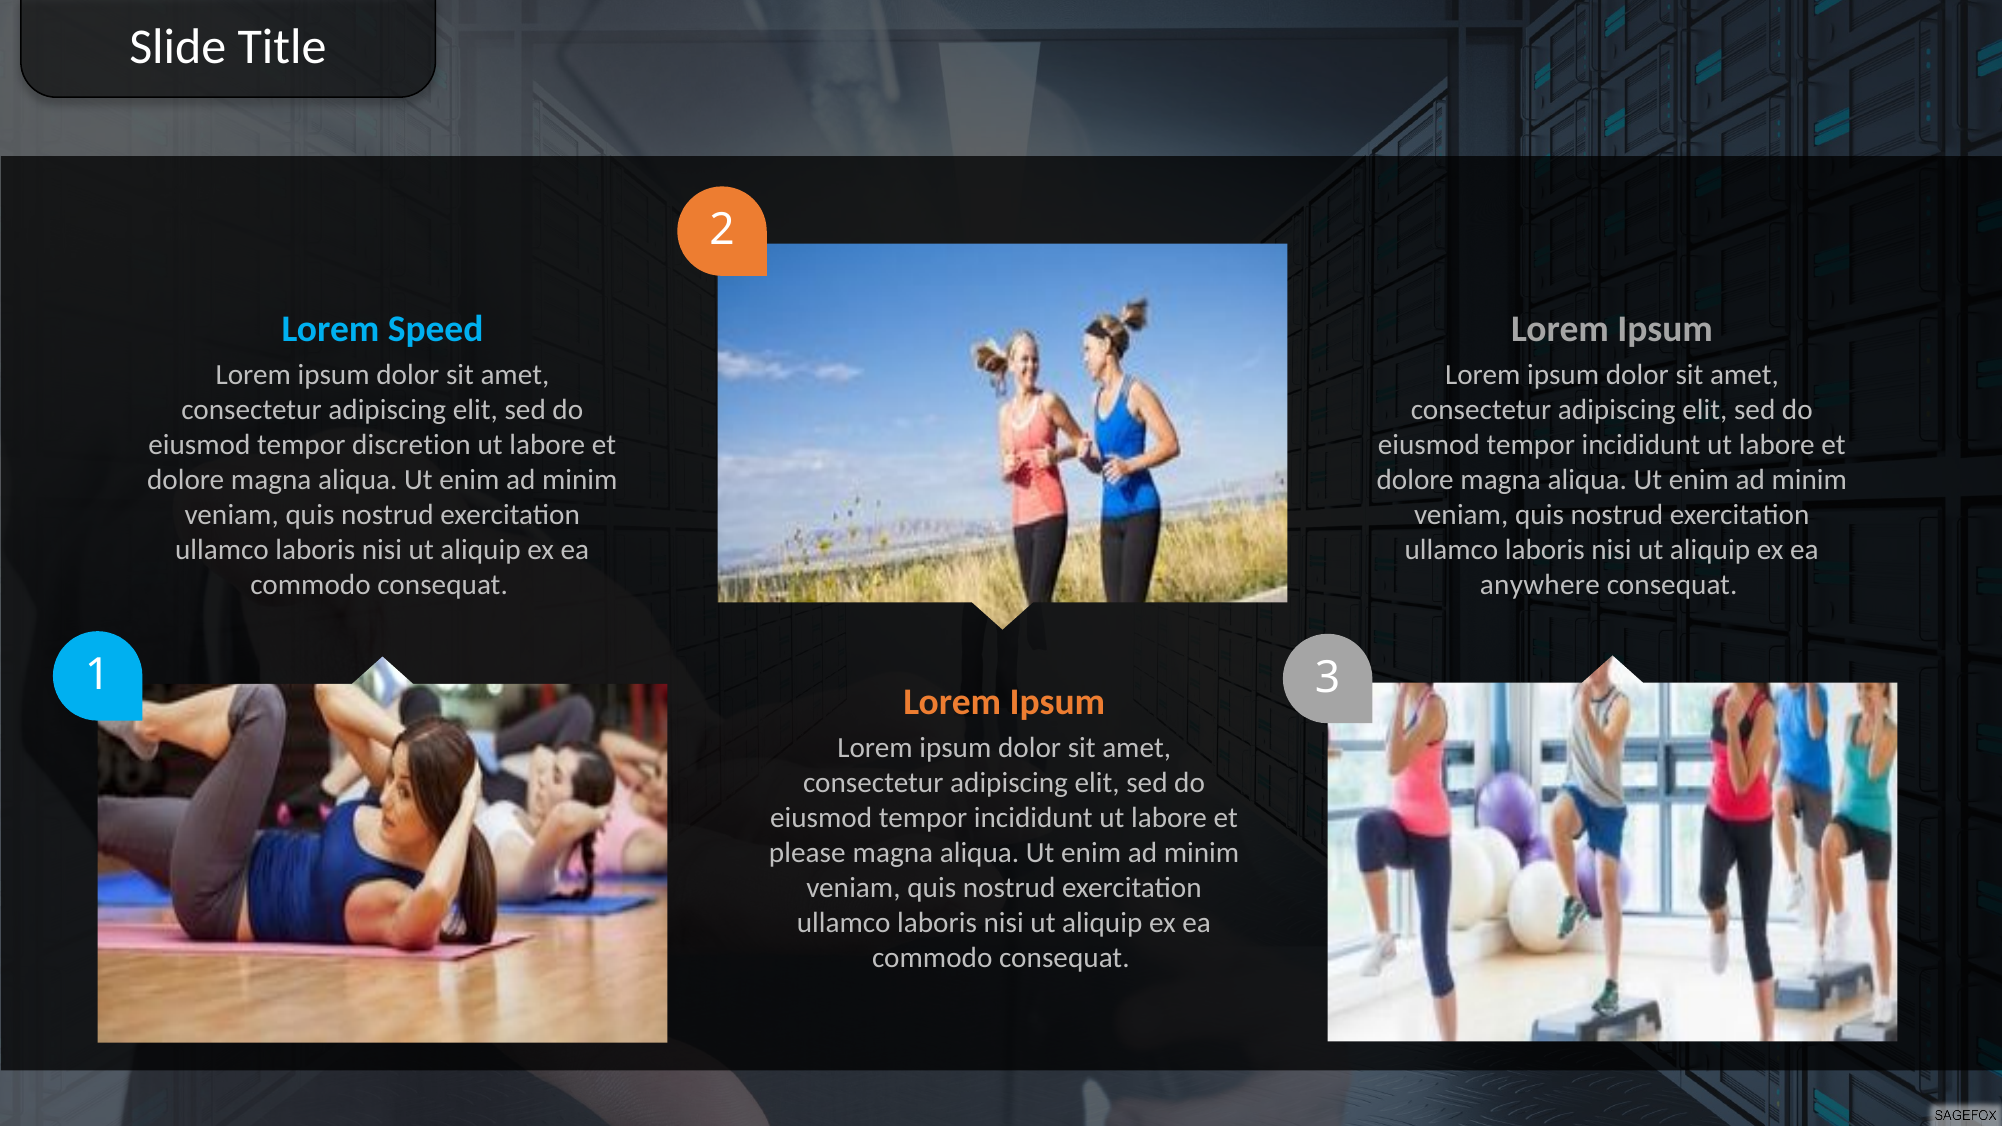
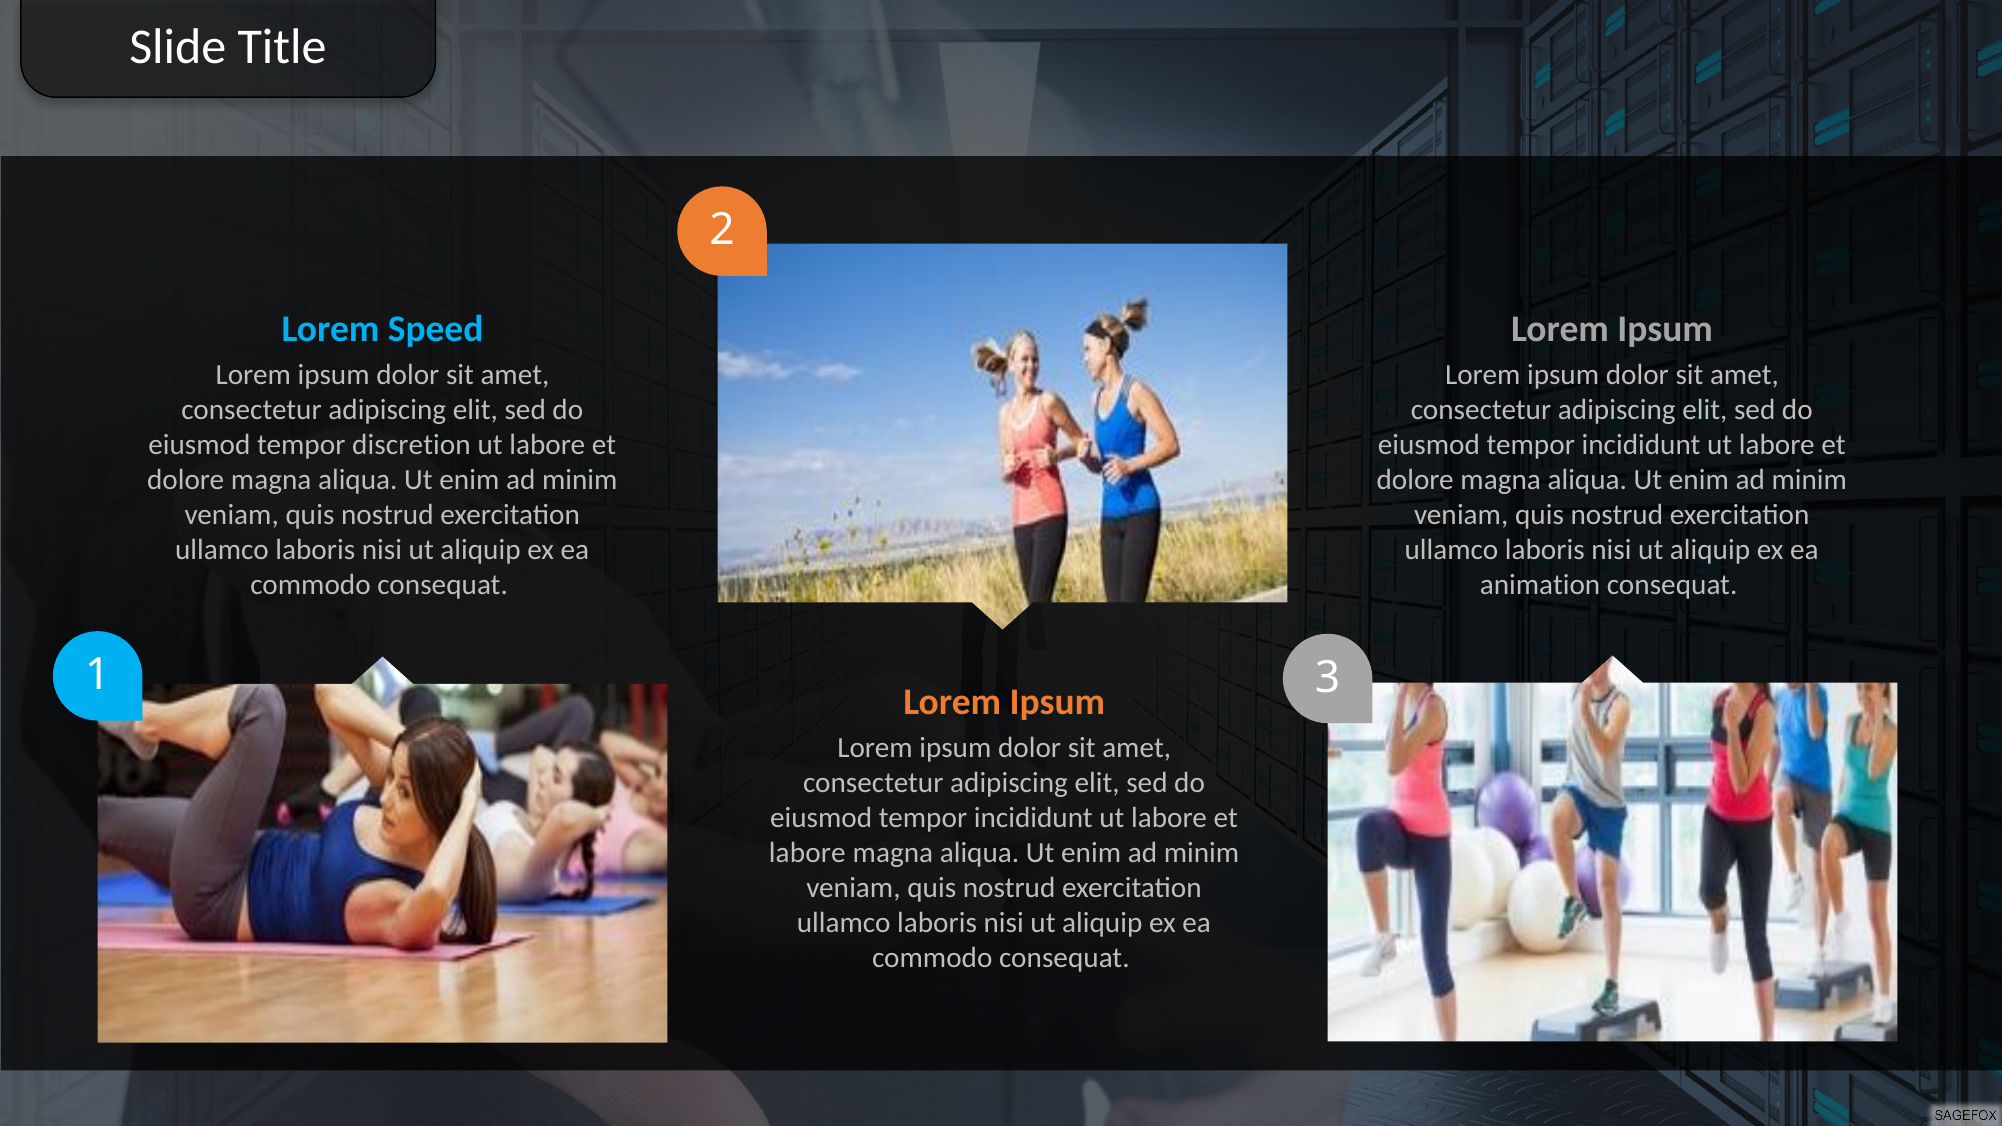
anywhere: anywhere -> animation (1540, 585)
please: please -> labore (807, 853)
